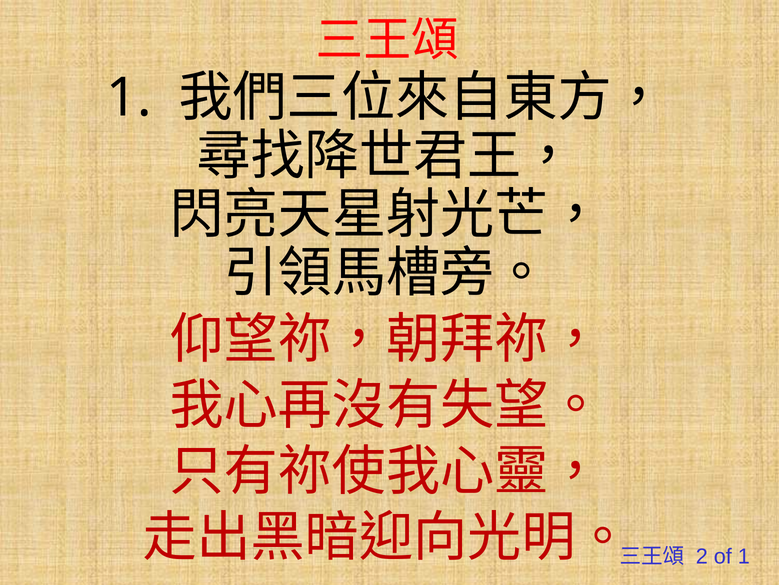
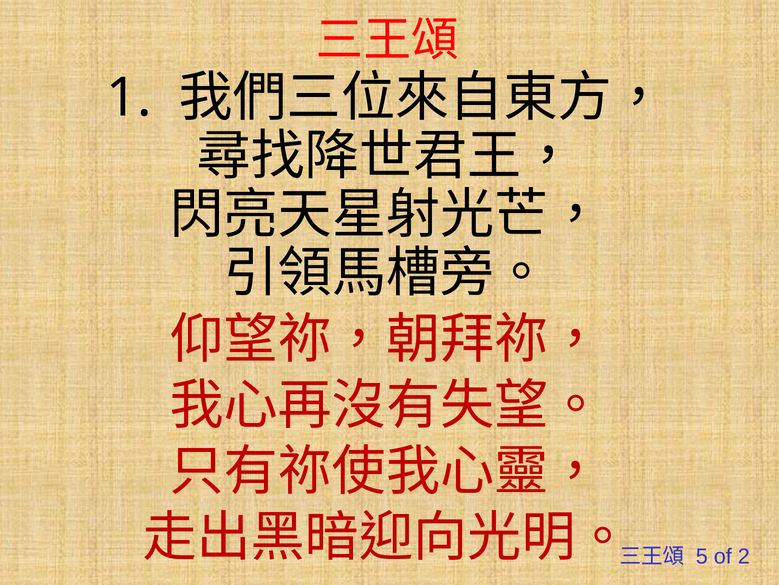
2: 2 -> 5 (702, 556)
of 1: 1 -> 2 (744, 556)
